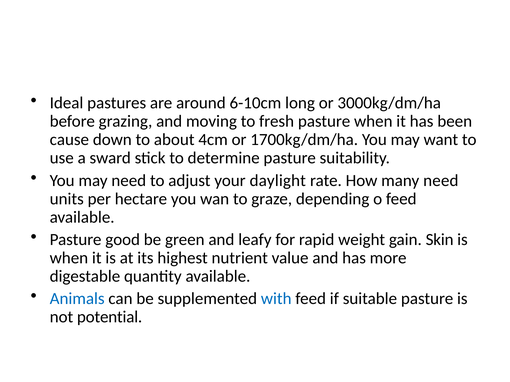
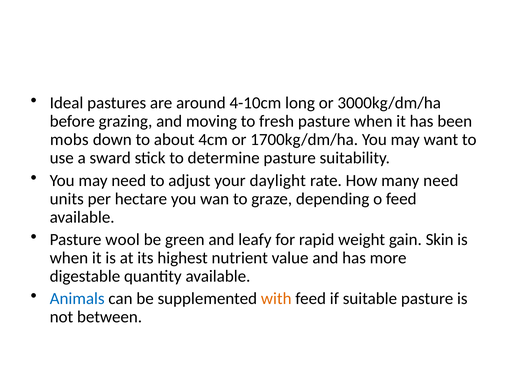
6-10cm: 6-10cm -> 4-10cm (255, 103)
cause: cause -> mobs (69, 140)
good: good -> wool (123, 240)
with colour: blue -> orange (276, 299)
potential: potential -> between (110, 317)
